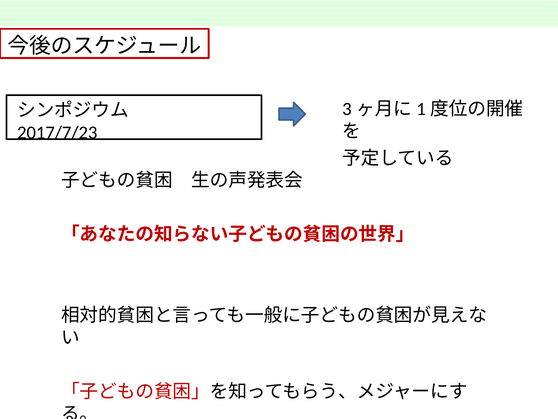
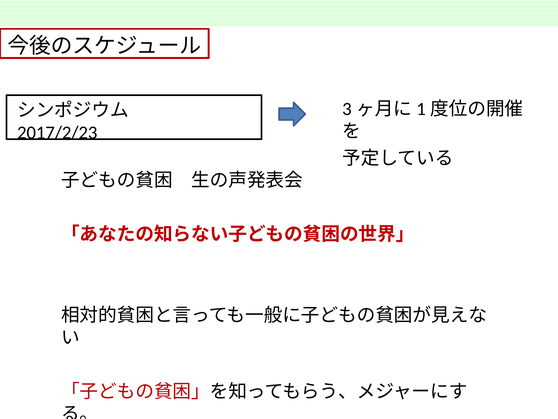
2017/7/23: 2017/7/23 -> 2017/2/23 (57, 133)
